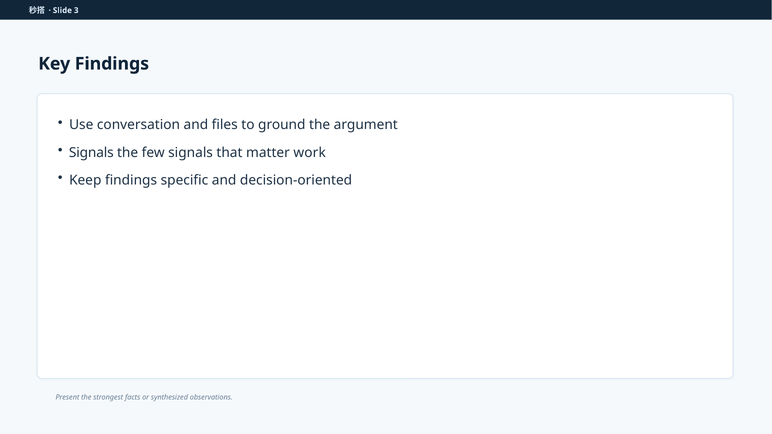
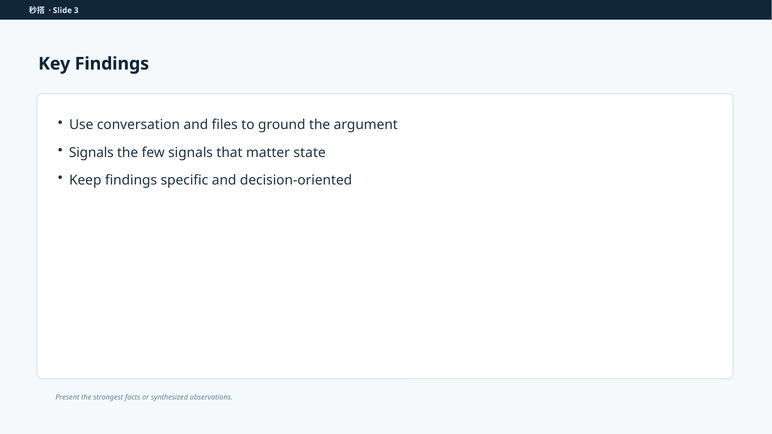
work: work -> state (310, 153)
